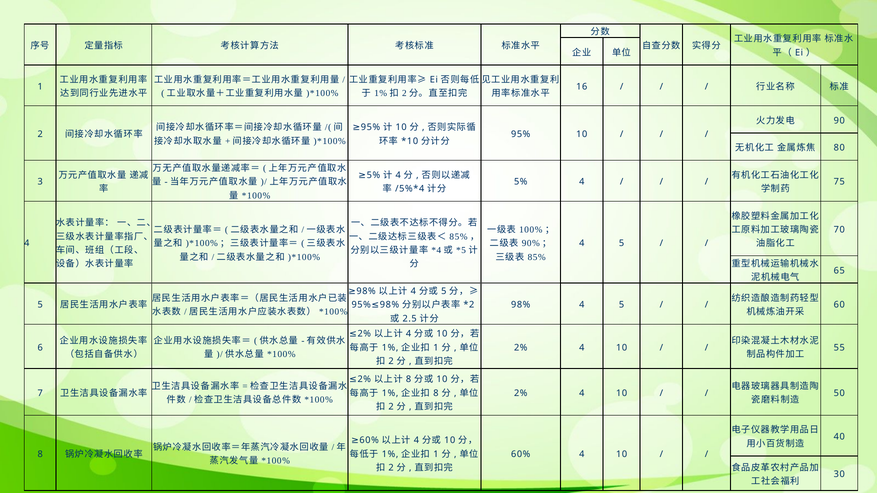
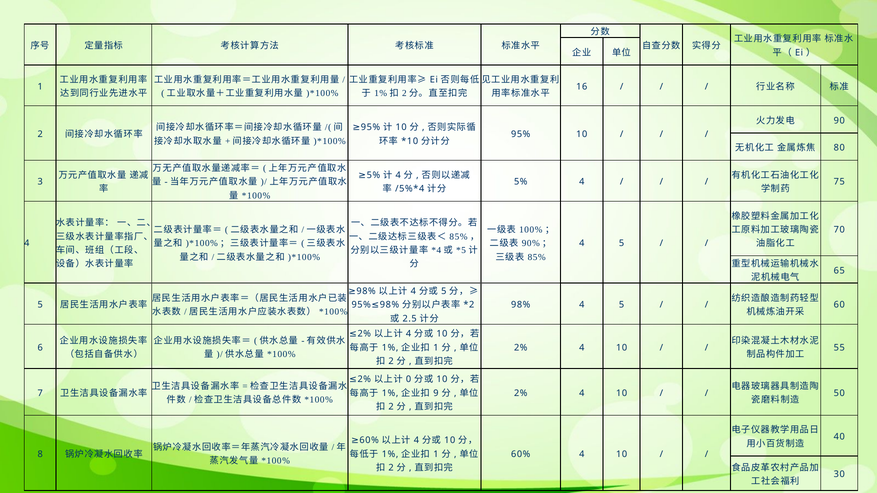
8: 8 -> 0 (409, 380)
8: 8 -> 9 (436, 393)
